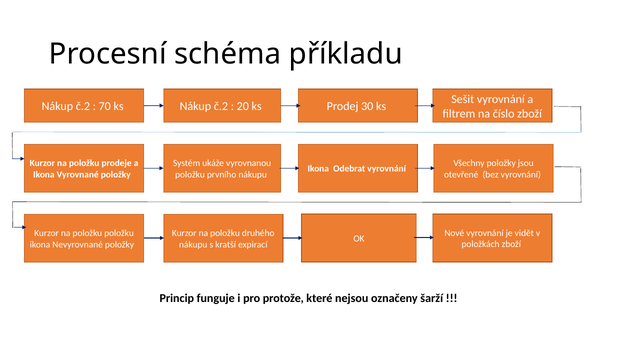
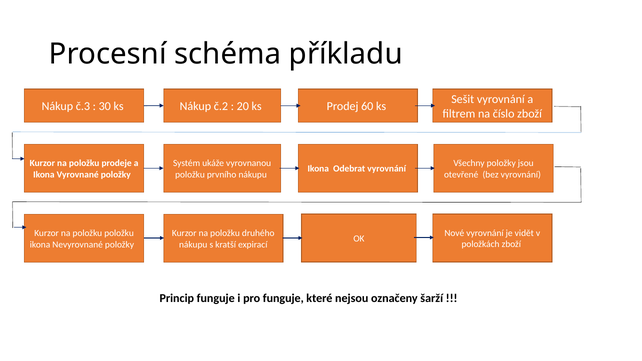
č.2: č.2 -> č.3 (83, 107)
70: 70 -> 30 (105, 107)
30: 30 -> 60 (367, 107)
pro protože: protože -> funguje (283, 298)
